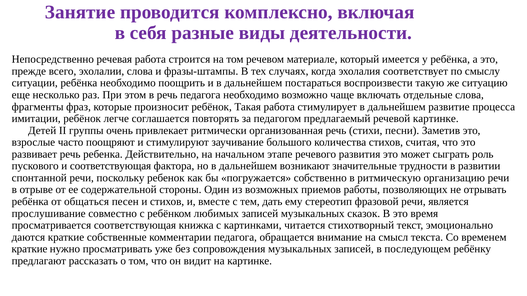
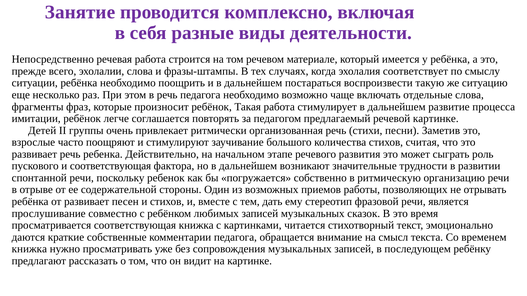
от общаться: общаться -> развивает (87, 202)
краткие: краткие -> книжка (29, 249)
